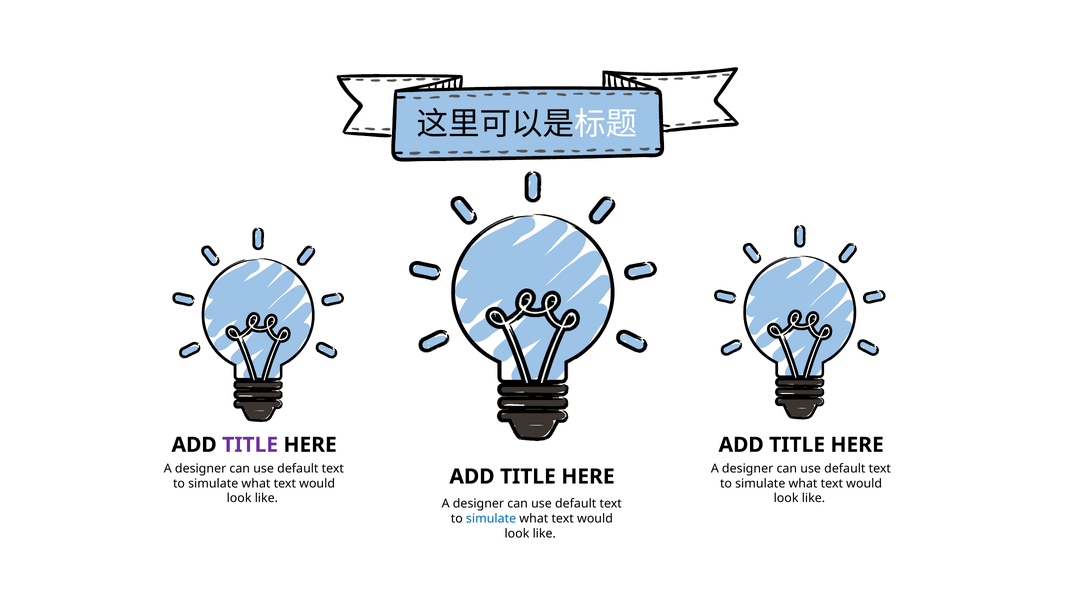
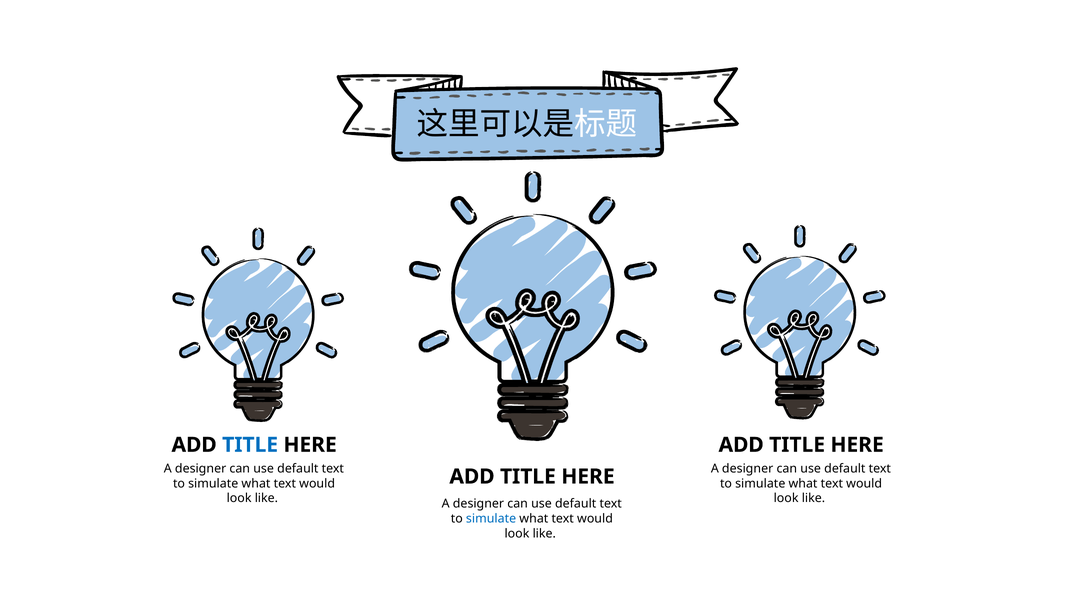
TITLE colour: purple -> blue (250, 445)
